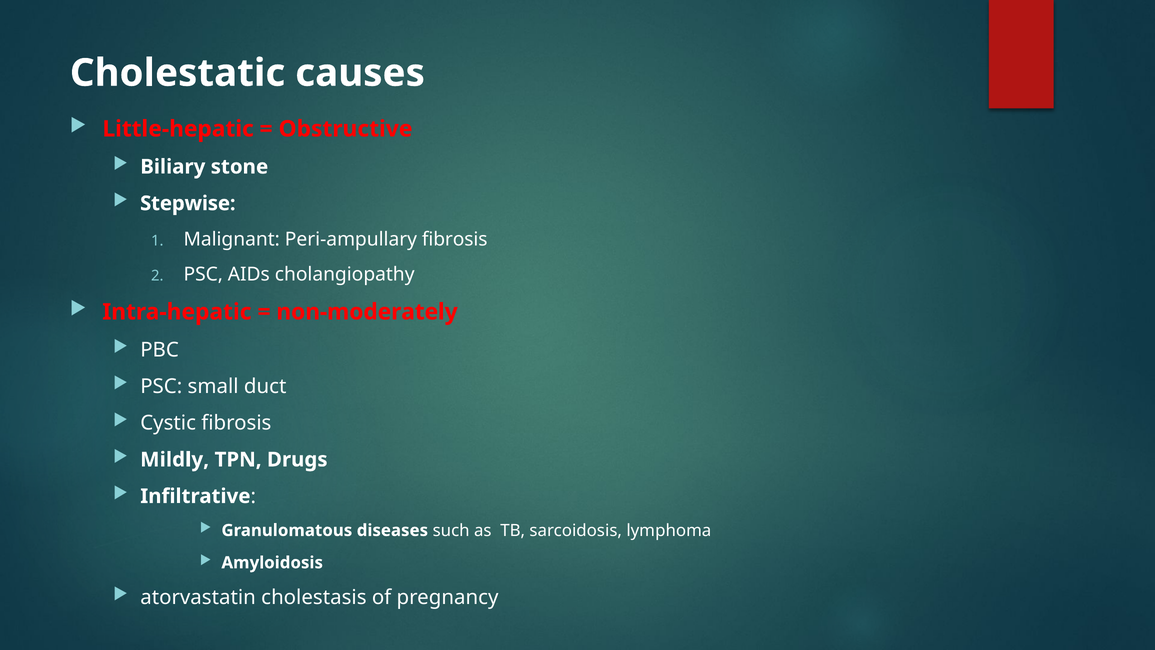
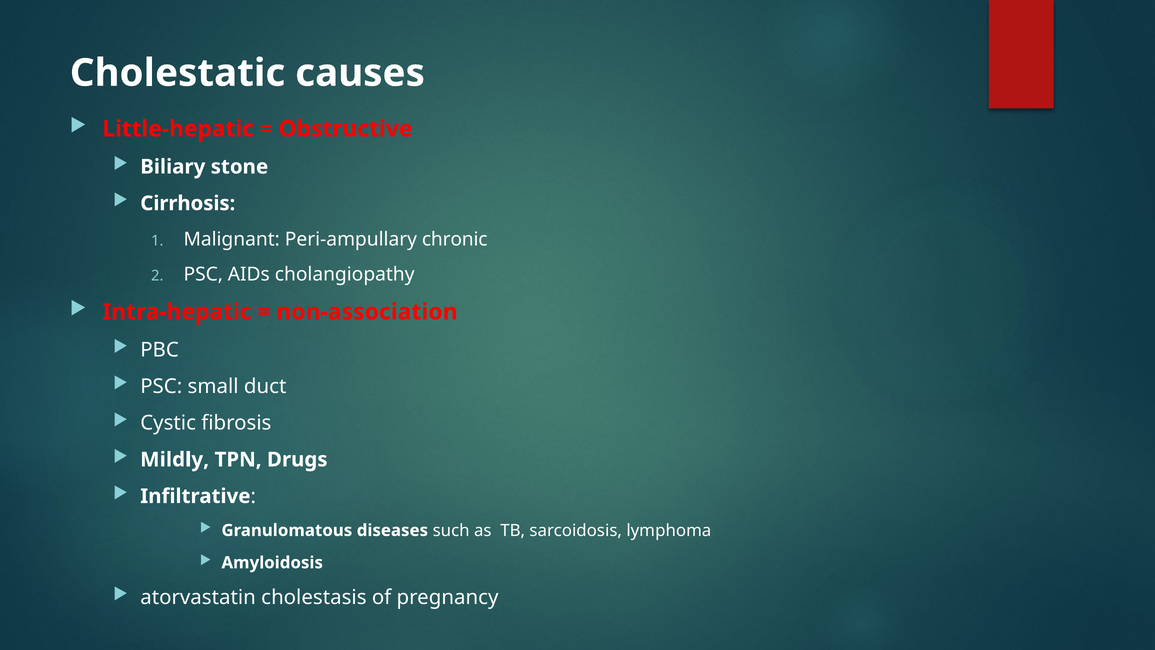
Stepwise: Stepwise -> Cirrhosis (188, 203)
Peri-ampullary fibrosis: fibrosis -> chronic (455, 239)
non-moderately: non-moderately -> non-association (367, 312)
